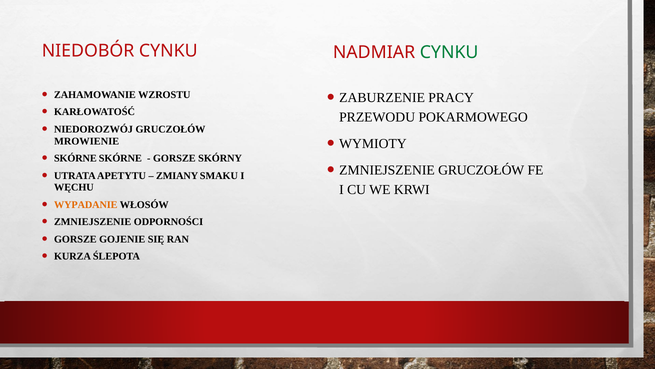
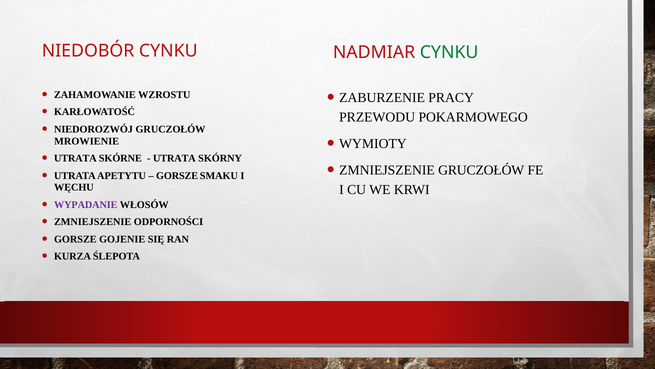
SKÓRNE: SKÓRNE -> UTRATA (75, 158)
GORSZE: GORSZE -> UTRATA (174, 158)
ZMIANY: ZMIANY -> GORSZE (177, 175)
WYPADANIE colour: orange -> purple (86, 204)
